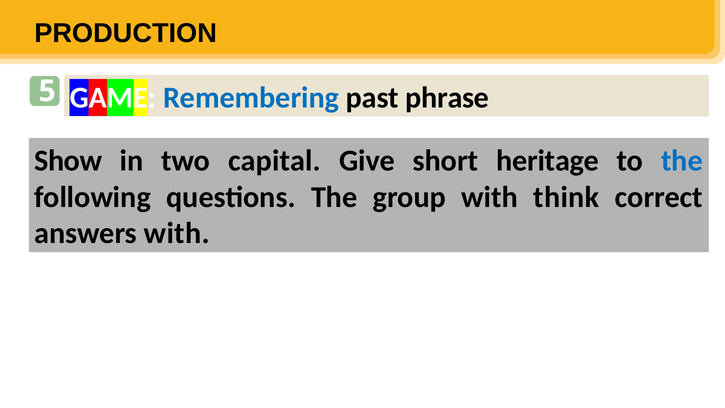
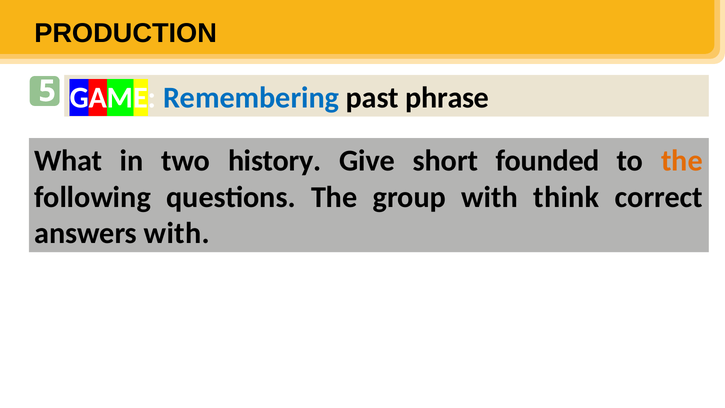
Show: Show -> What (68, 161)
capital: capital -> history (275, 161)
heritage: heritage -> founded (548, 161)
the colour: blue -> orange (682, 161)
